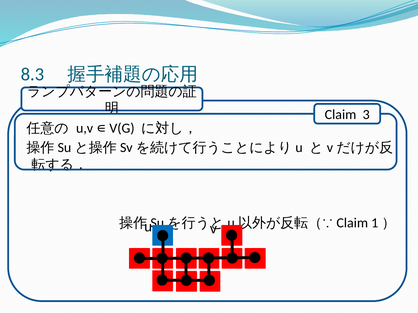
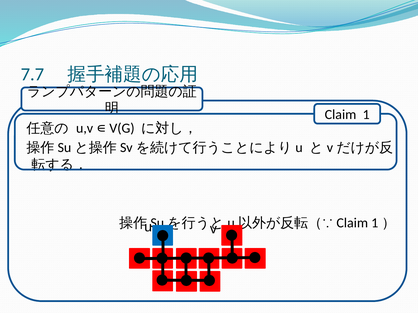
8.3: 8.3 -> 7.7 (33, 75)
3: 3 -> 1 (366, 115)
